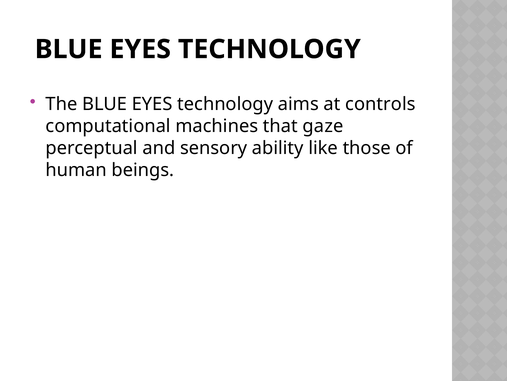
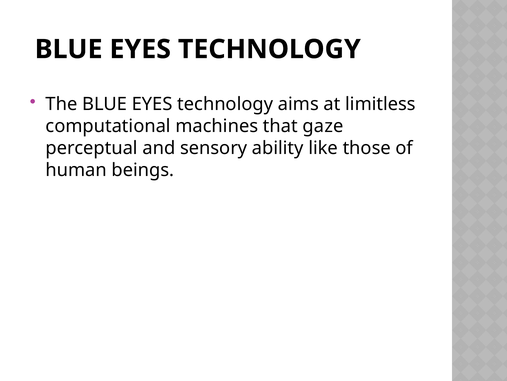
controls: controls -> limitless (380, 104)
